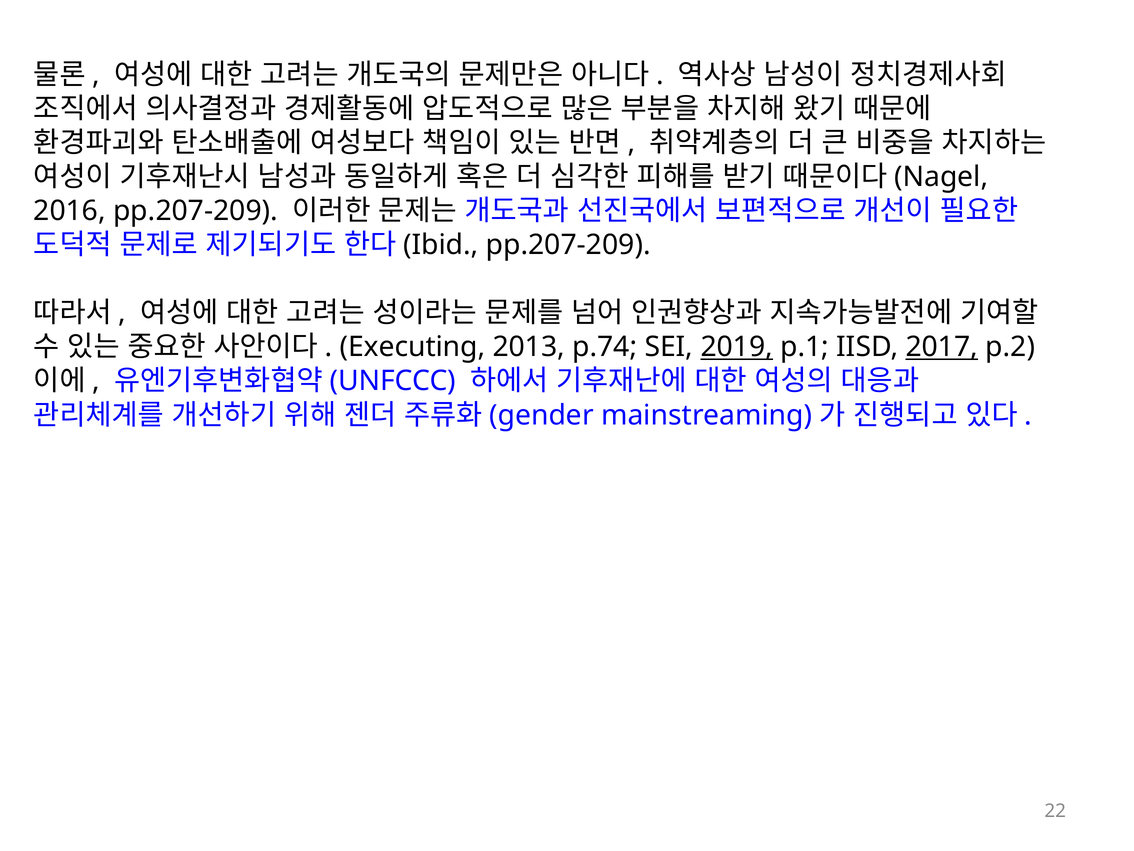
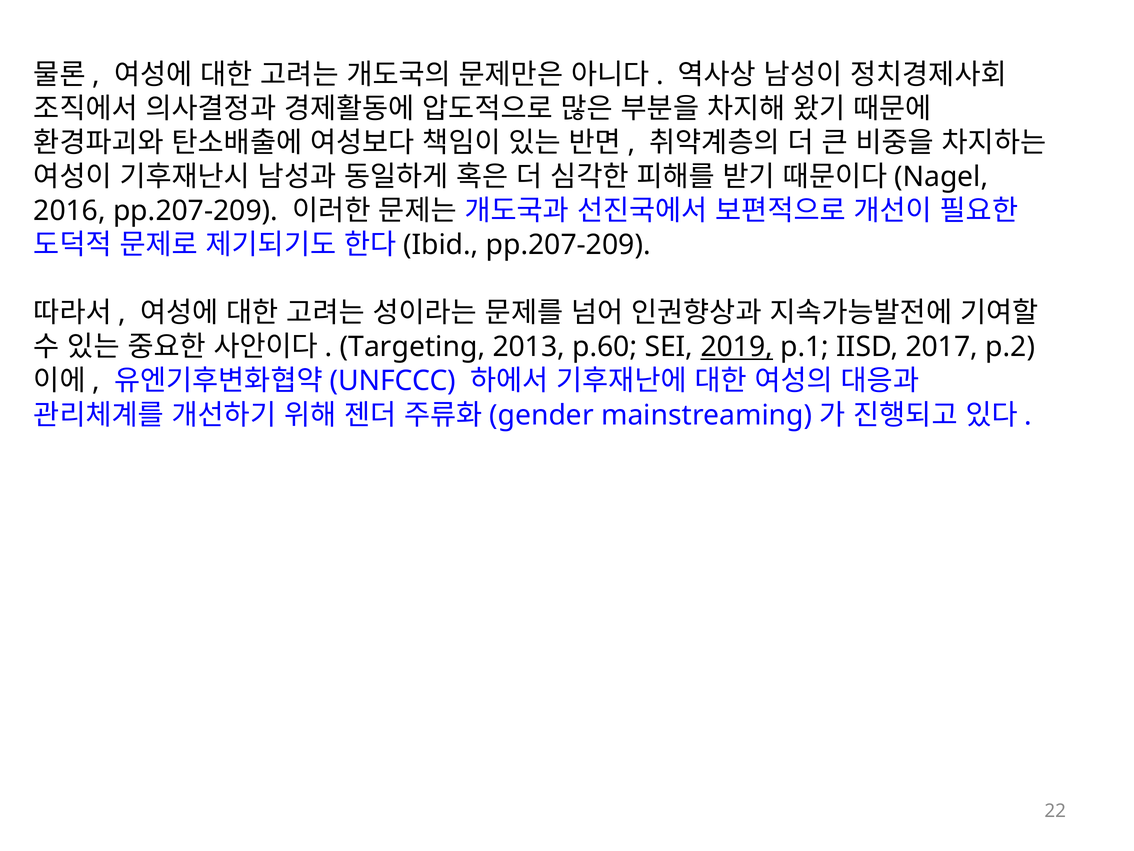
Executing: Executing -> Targeting (412, 347)
p.74: p.74 -> p.60 (605, 347)
2017 underline: present -> none (942, 347)
